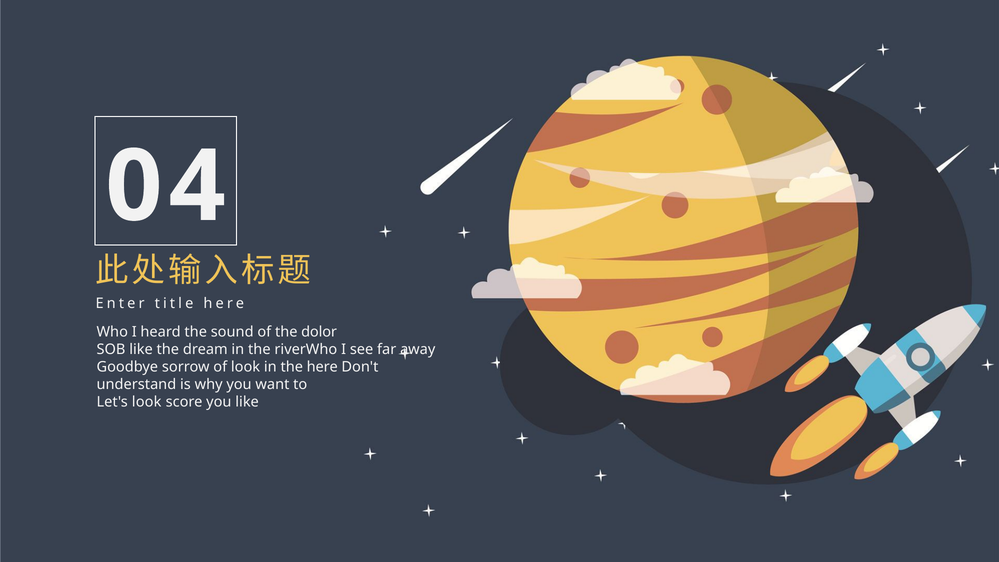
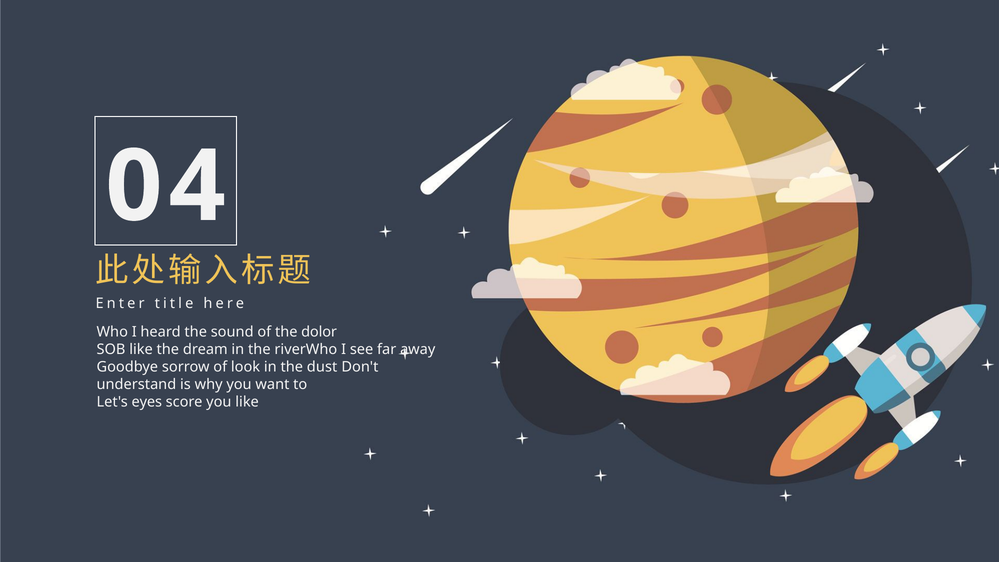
the here: here -> dust (322, 367)
Let's look: look -> eyes (147, 402)
